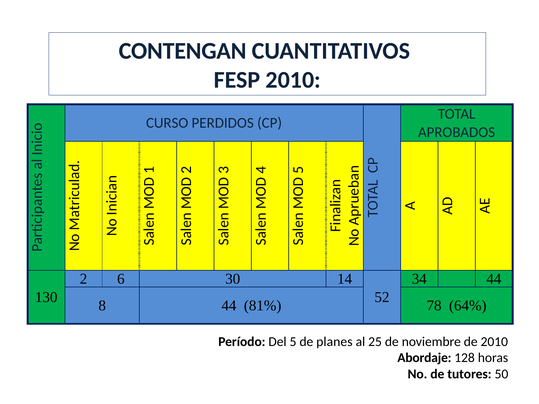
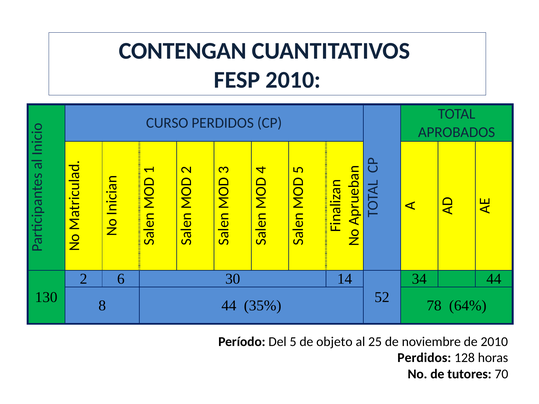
81%: 81% -> 35% (263, 306)
planes: planes -> objeto (334, 342)
Abordaje: Abordaje -> Perdidos (424, 358)
50: 50 -> 70 (501, 374)
